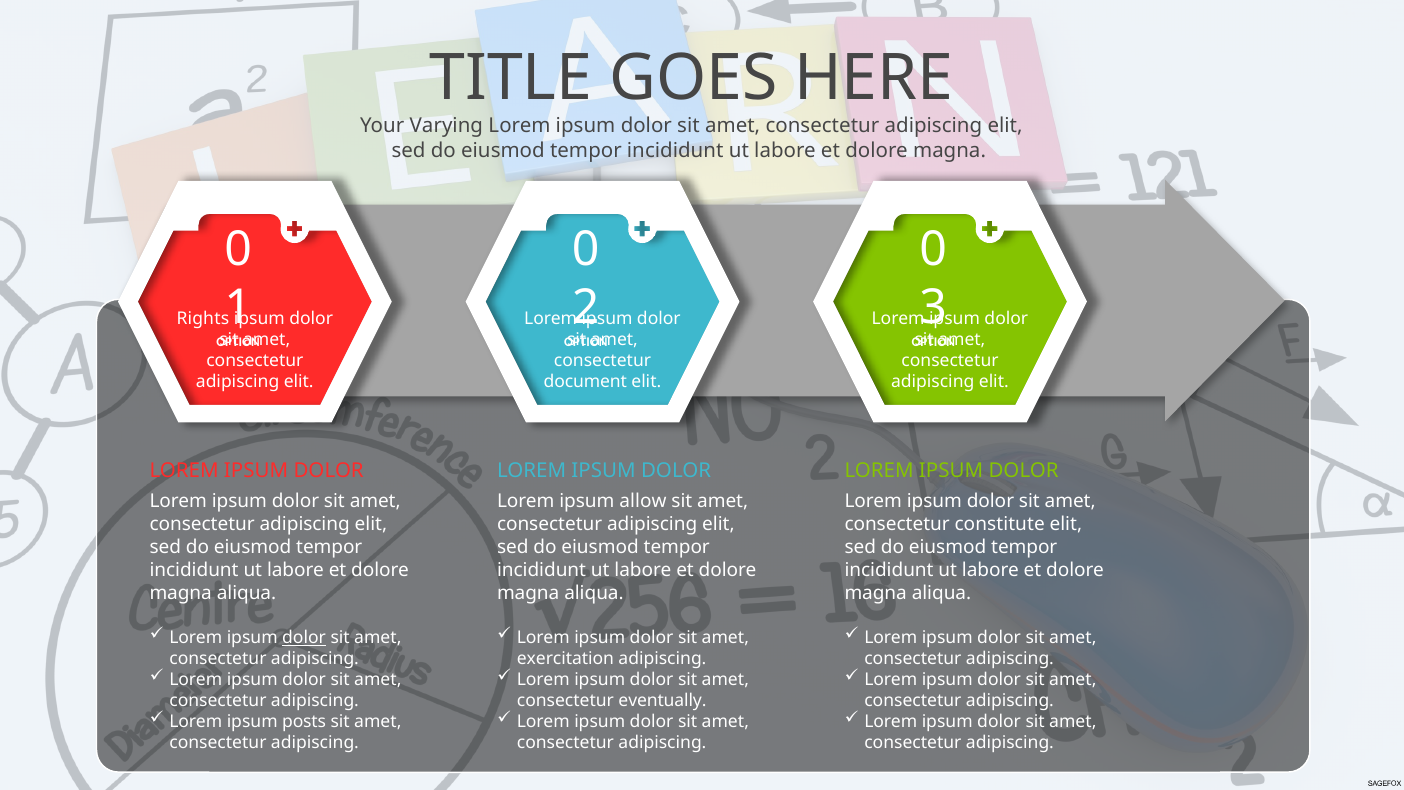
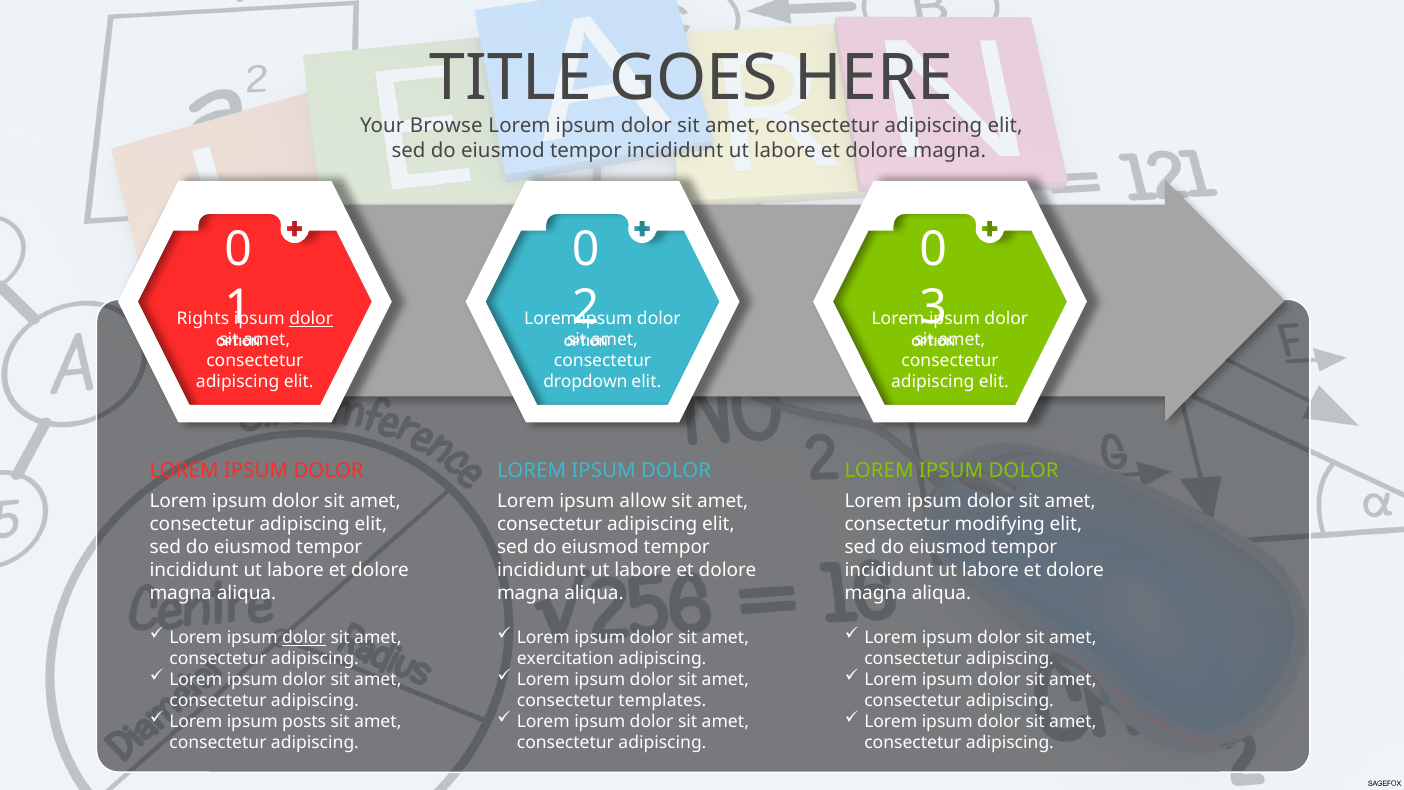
Varying: Varying -> Browse (446, 126)
dolor underline: none -> present (311, 319)
document: document -> dropdown (585, 382)
constitute: constitute -> modifying (1000, 524)
eventually: eventually -> templates (662, 701)
